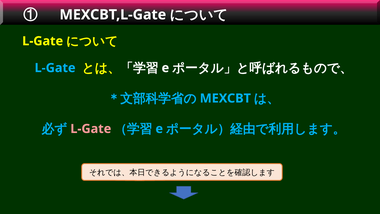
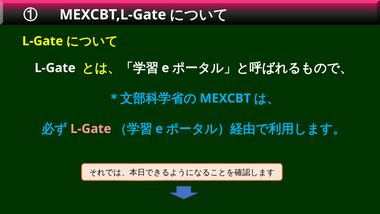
L-Gate colour: light blue -> white (55, 68)
